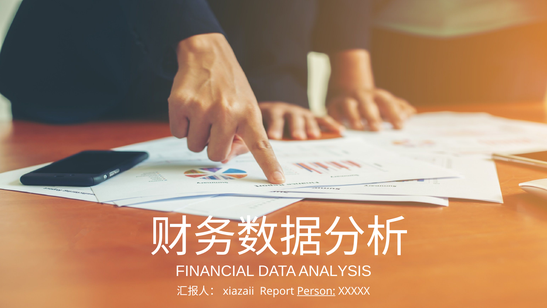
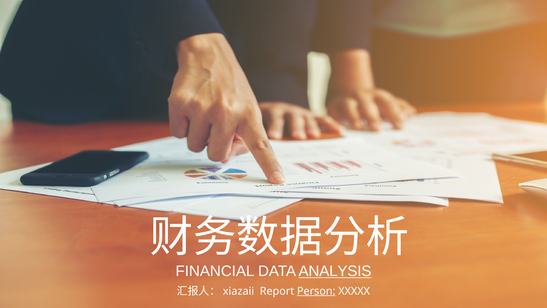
ANALYSIS underline: none -> present (335, 271)
